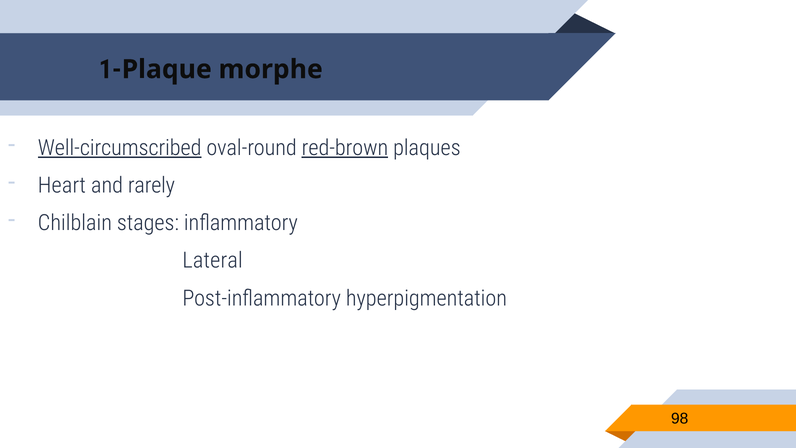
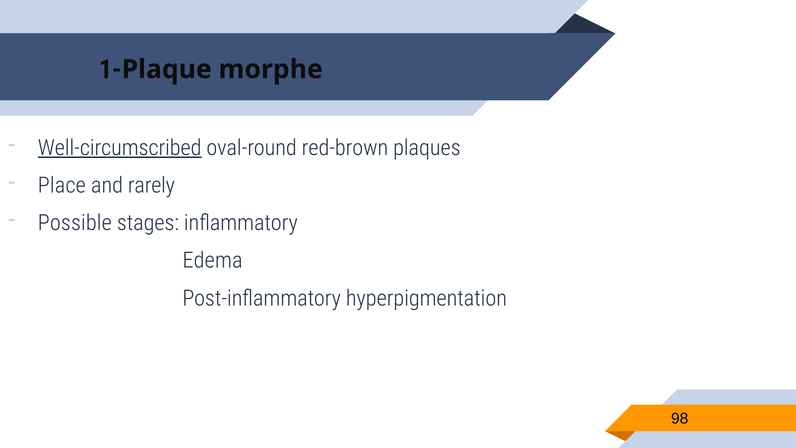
red-brown underline: present -> none (345, 148)
Heart: Heart -> Place (62, 185)
Chilblain: Chilblain -> Possible (75, 223)
Lateral: Lateral -> Edema (213, 261)
